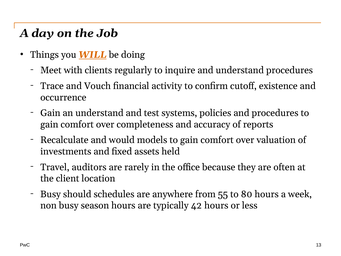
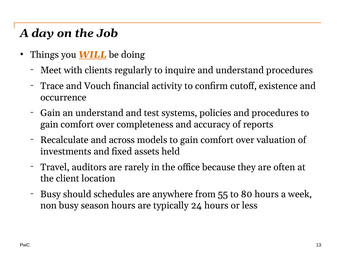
would: would -> across (122, 140)
42: 42 -> 24 (196, 205)
